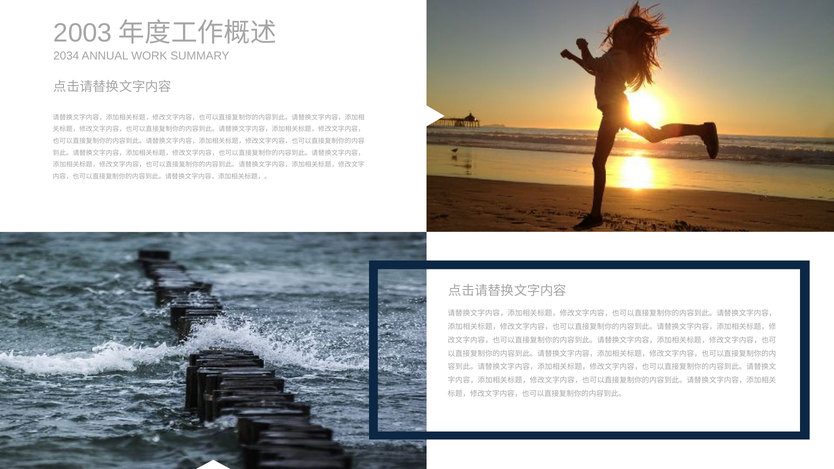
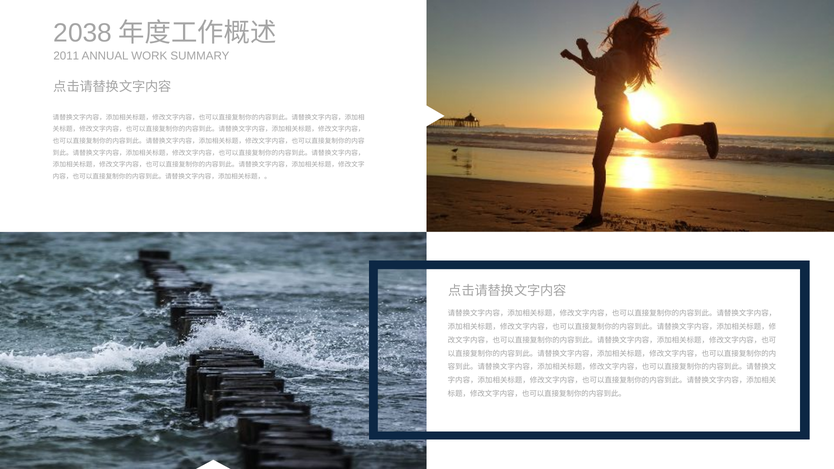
2003: 2003 -> 2038 (83, 33)
2034: 2034 -> 2011 (66, 56)
